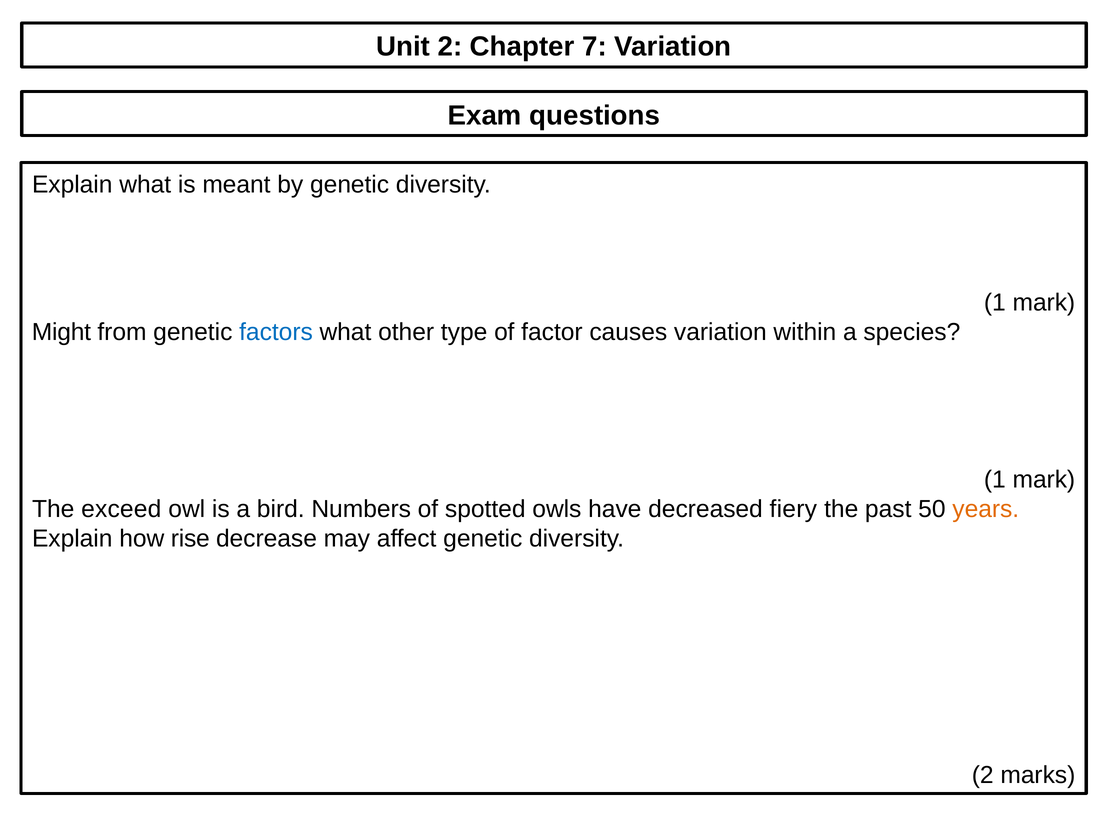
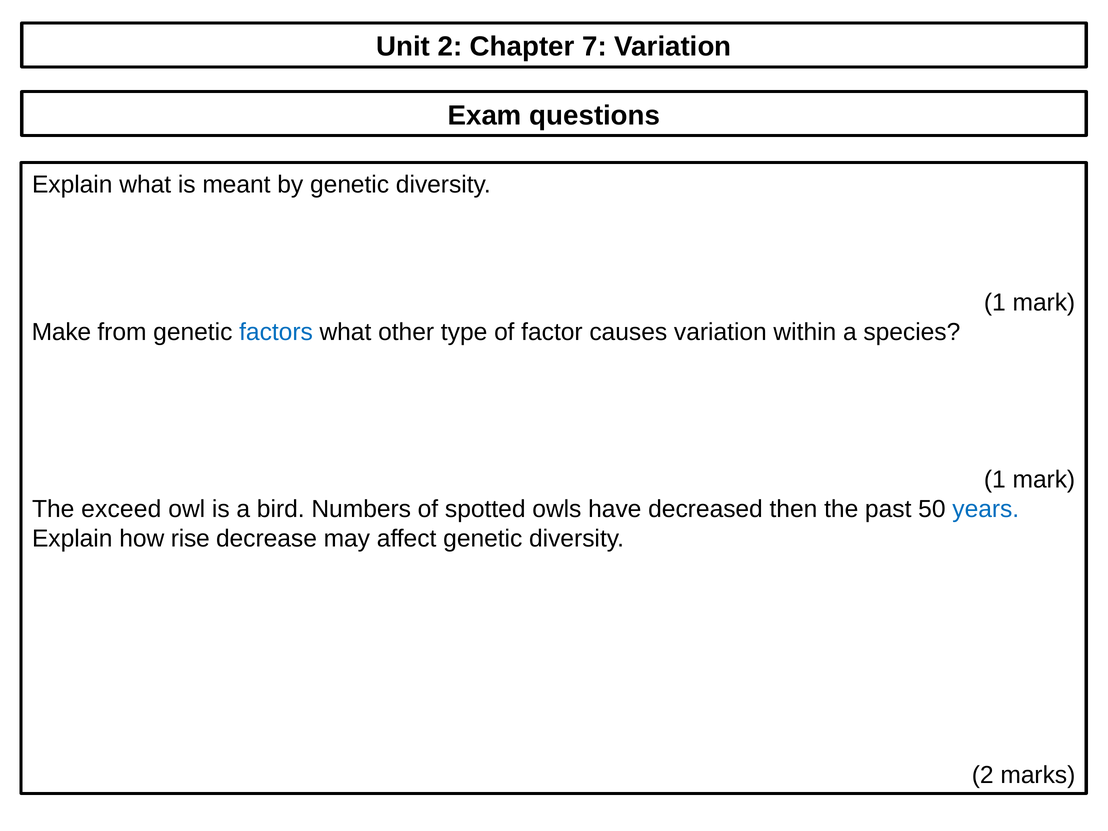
Might: Might -> Make (61, 332)
fiery: fiery -> then (793, 509)
years colour: orange -> blue (986, 509)
